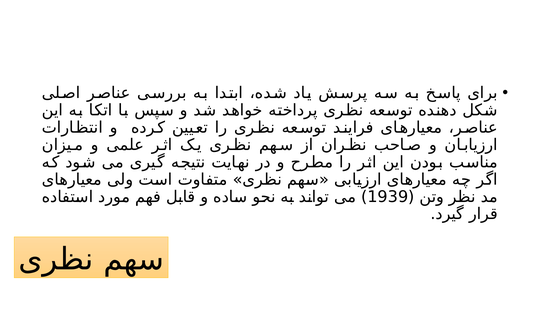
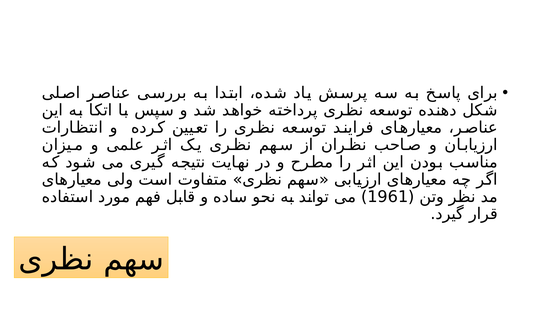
1939: 1939 -> 1961 (388, 197)
